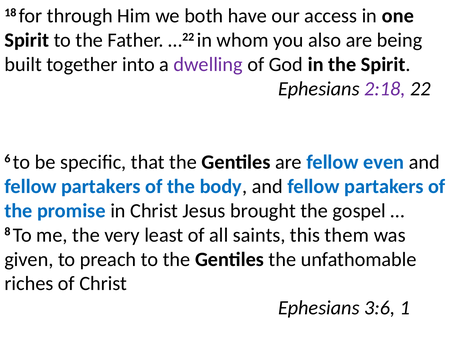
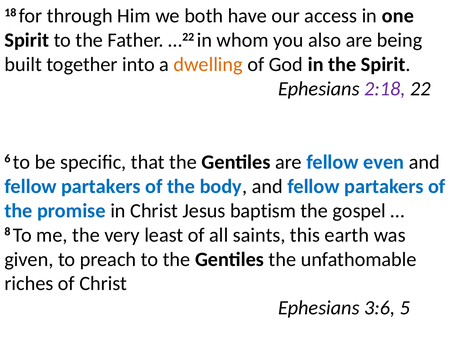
dwelling colour: purple -> orange (208, 64)
brought: brought -> baptism (263, 211)
them: them -> earth (347, 235)
1: 1 -> 5 (405, 308)
